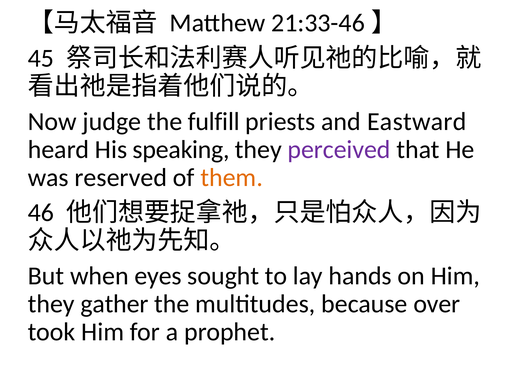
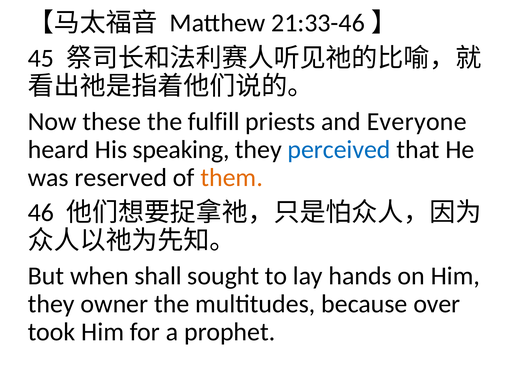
judge: judge -> these (112, 122)
Eastward: Eastward -> Everyone (417, 122)
perceived colour: purple -> blue (339, 150)
eyes: eyes -> shall (158, 276)
gather: gather -> owner (114, 304)
